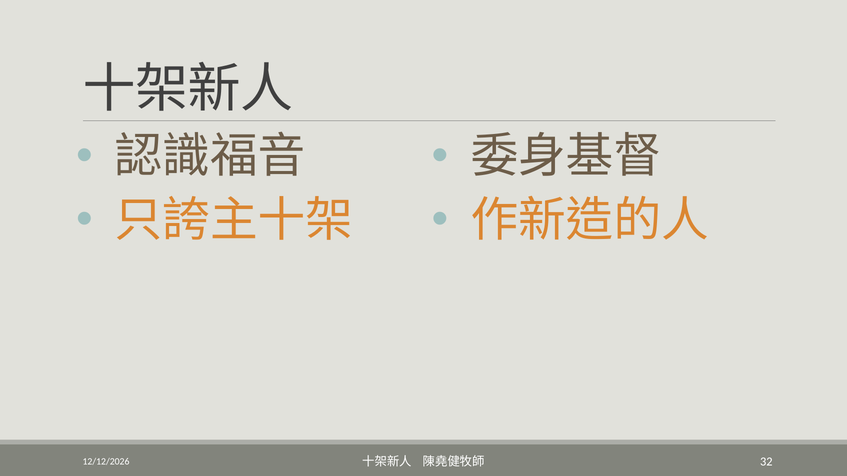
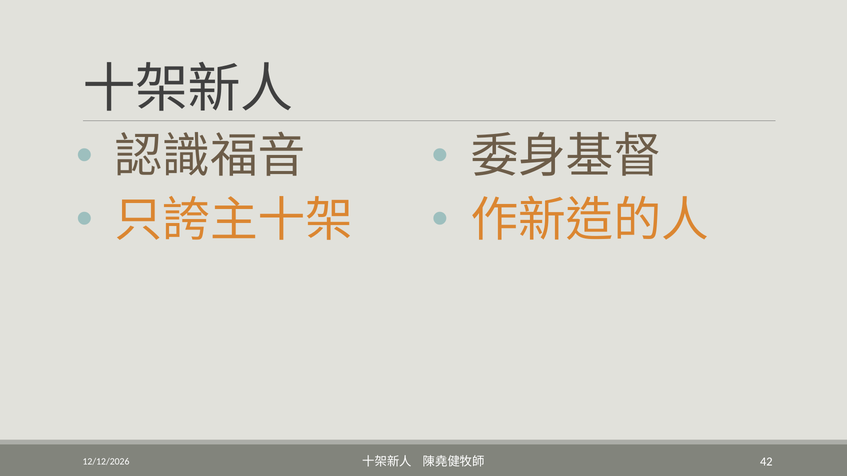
32: 32 -> 42 (766, 462)
